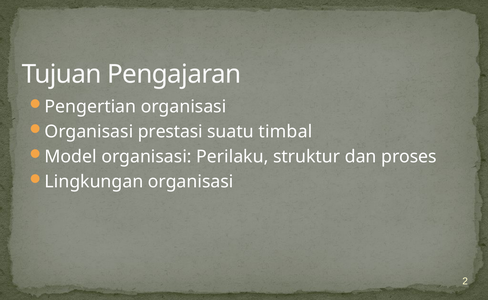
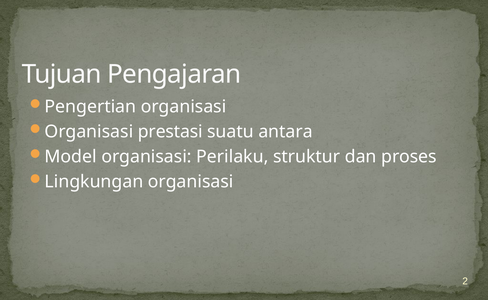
timbal: timbal -> antara (286, 132)
